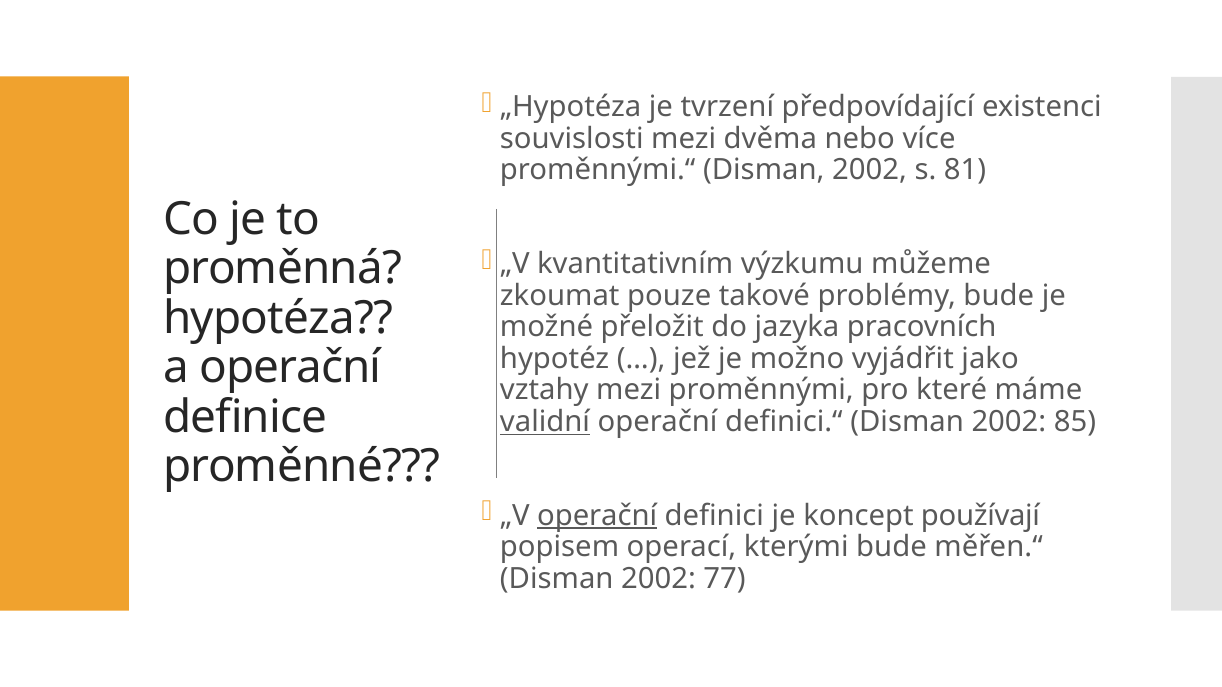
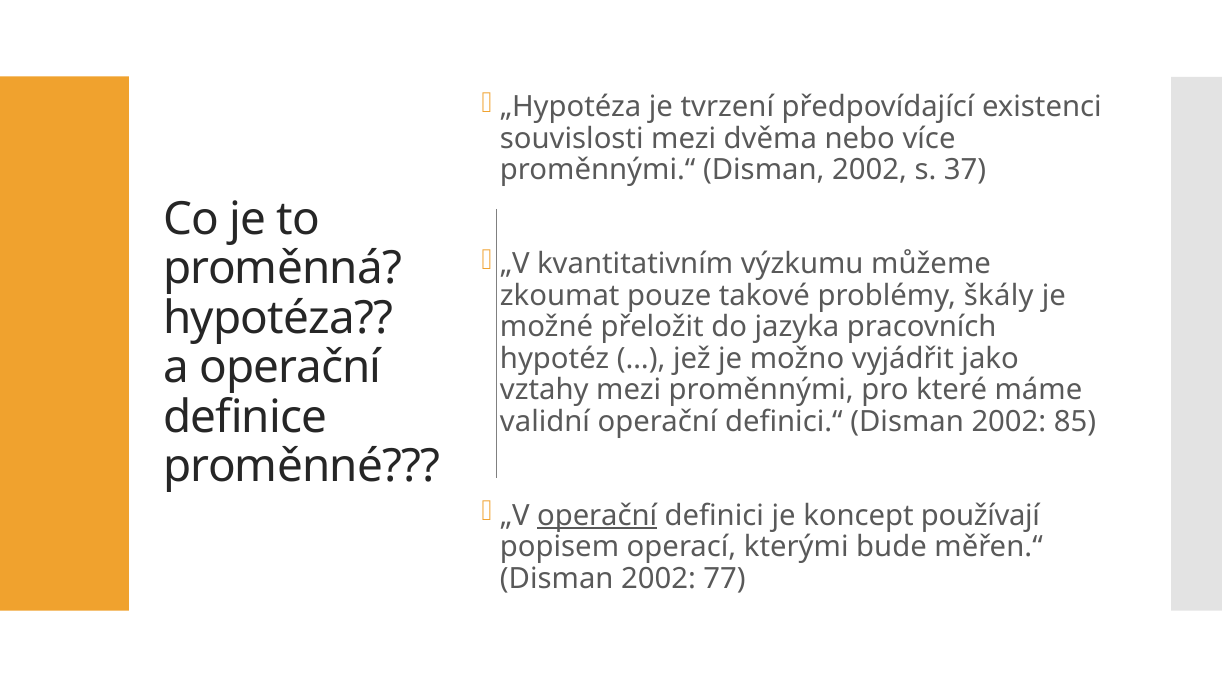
81: 81 -> 37 (965, 170)
problémy bude: bude -> škály (999, 296)
validní underline: present -> none (545, 422)
